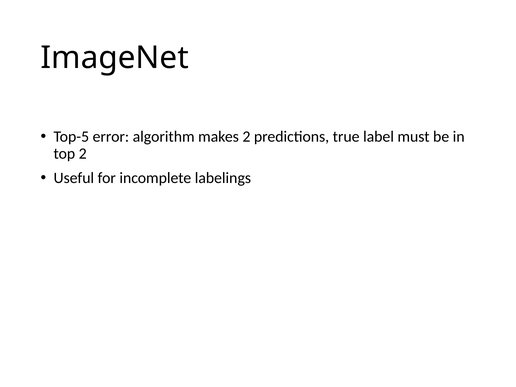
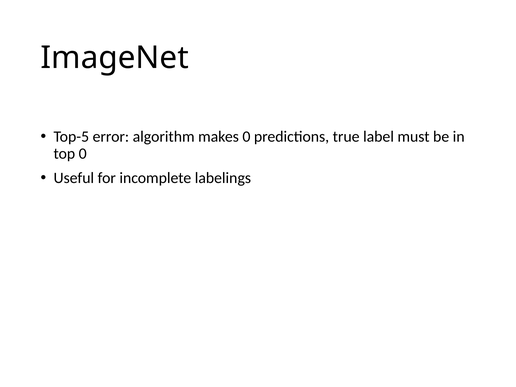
makes 2: 2 -> 0 (246, 137)
top 2: 2 -> 0 (83, 154)
